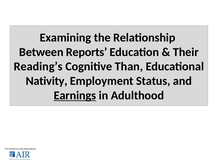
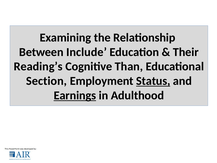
Reports: Reports -> Include (86, 52)
Nativity: Nativity -> Section (46, 81)
Status underline: none -> present (153, 81)
